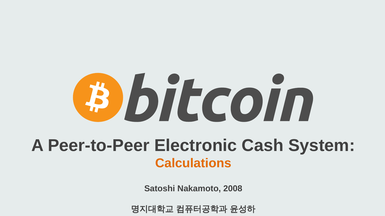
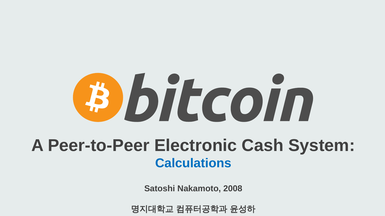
Calculations colour: orange -> blue (193, 164)
